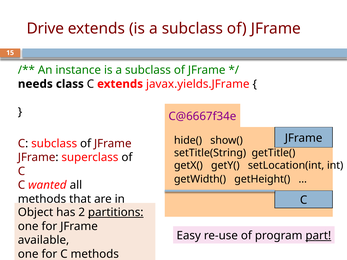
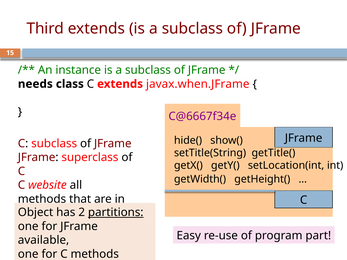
Drive: Drive -> Third (45, 29)
javax.yields.JFrame: javax.yields.JFrame -> javax.when.JFrame (198, 84)
wanted: wanted -> website (47, 185)
part underline: present -> none (318, 236)
